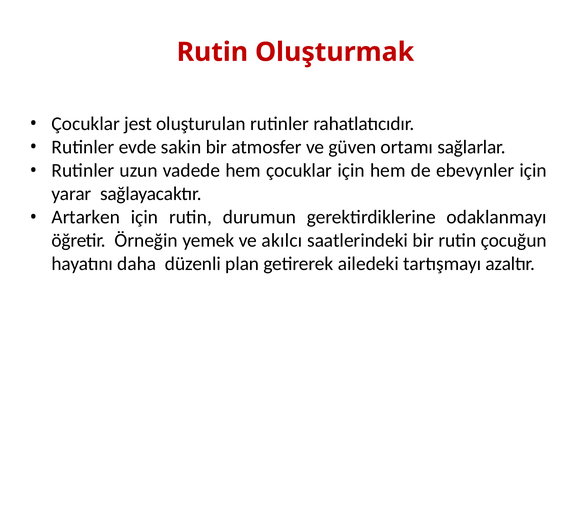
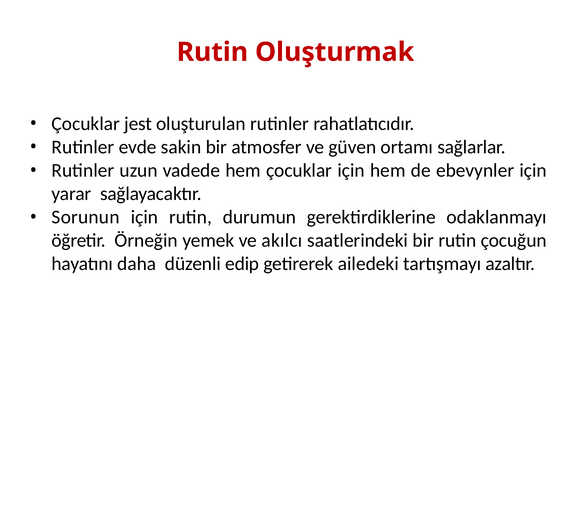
Artarken: Artarken -> Sorunun (86, 217)
plan: plan -> edip (242, 264)
